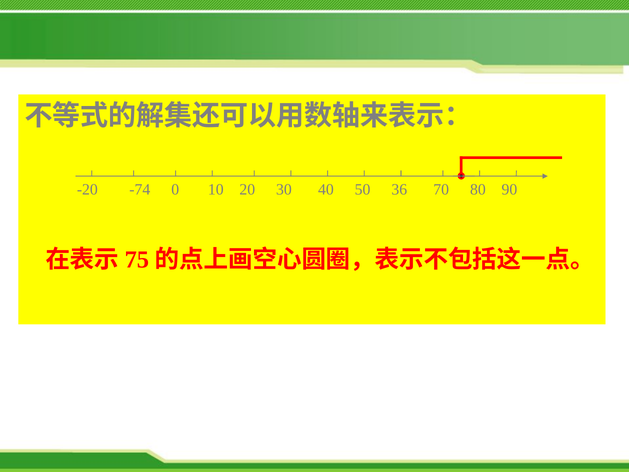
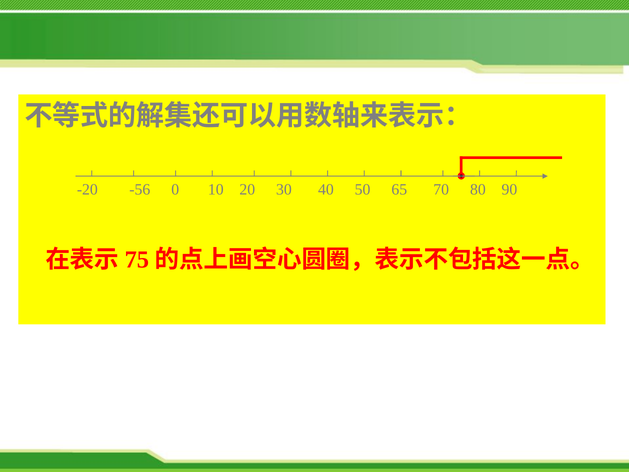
-74: -74 -> -56 (140, 190)
36: 36 -> 65 (399, 190)
